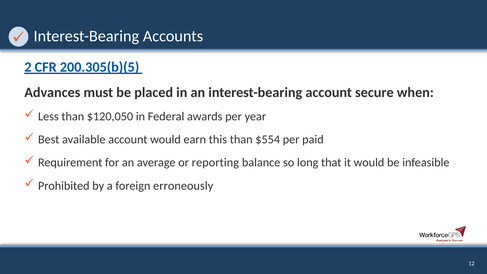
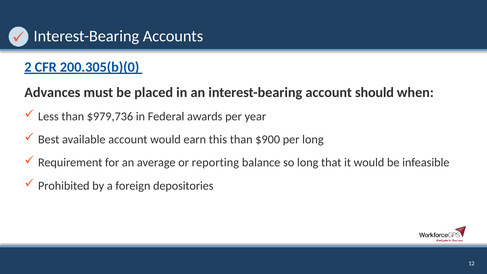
200.305(b)(5: 200.305(b)(5 -> 200.305(b)(0 (100, 67)
secure: secure -> should (374, 92)
$120,050: $120,050 -> $979,736 (110, 117)
$554: $554 -> $900 (268, 140)
per paid: paid -> long (313, 140)
erroneously: erroneously -> depositories (183, 186)
